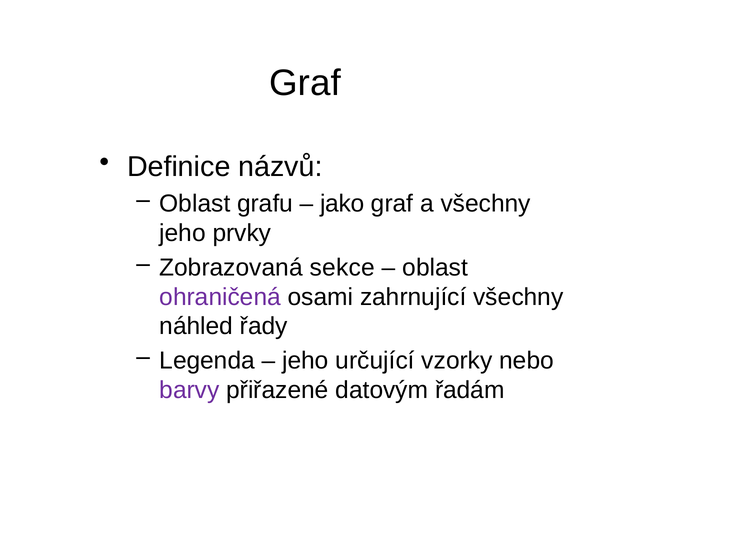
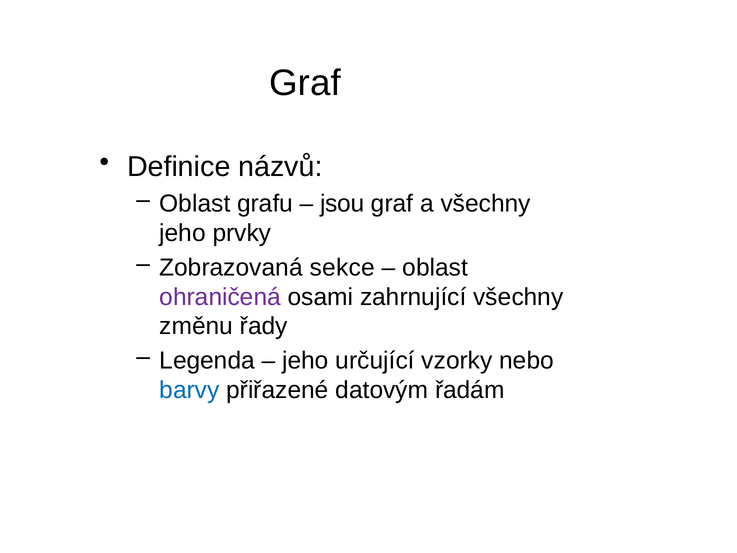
jako: jako -> jsou (342, 203)
náhled: náhled -> změnu (196, 326)
barvy colour: purple -> blue (189, 390)
